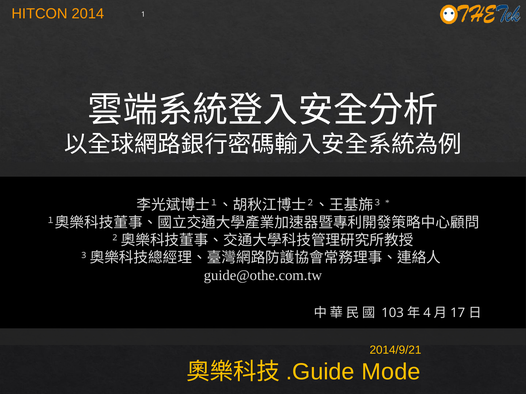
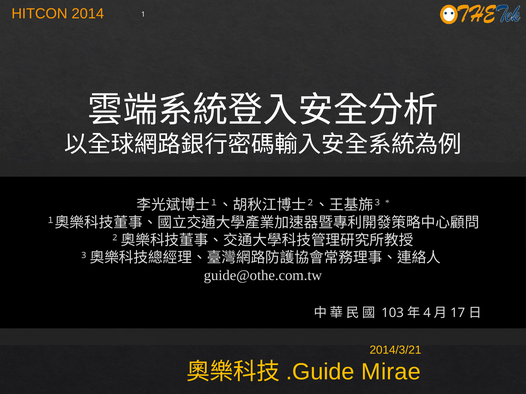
2014/9/21: 2014/9/21 -> 2014/3/21 (395, 350)
Mode: Mode -> Mirae (391, 372)
